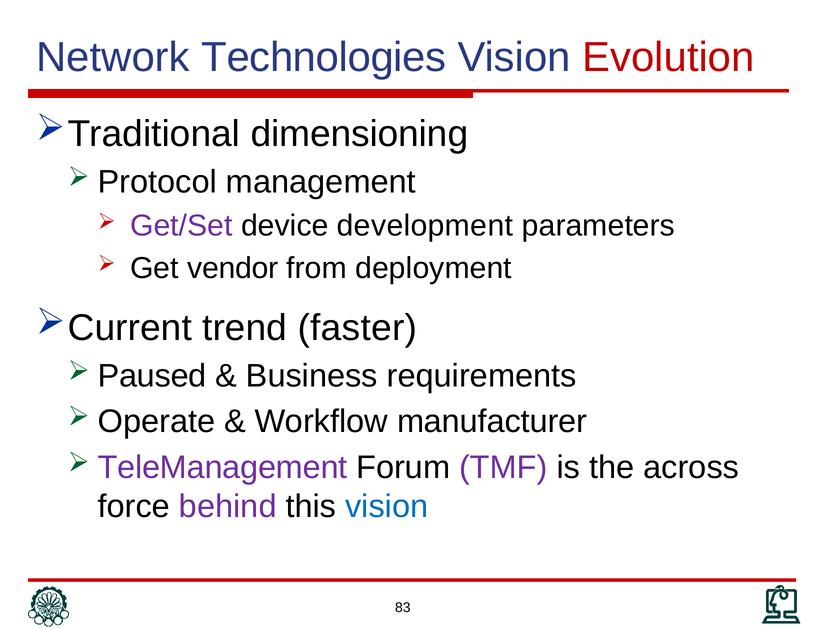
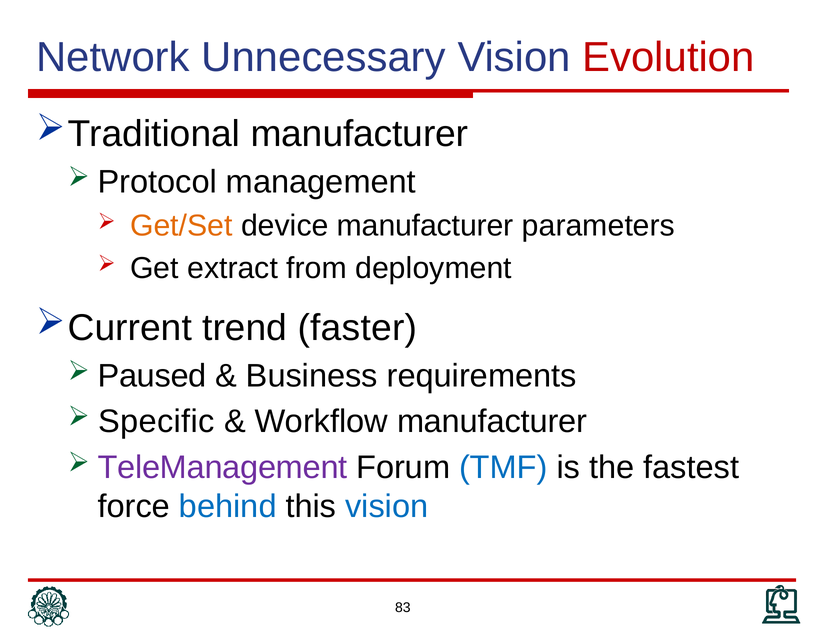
Technologies: Technologies -> Unnecessary (324, 57)
dimensioning: dimensioning -> manufacturer (359, 134)
Get/Set colour: purple -> orange (181, 226)
device development: development -> manufacturer (425, 226)
vendor: vendor -> extract (233, 268)
Operate: Operate -> Specific (156, 421)
TMF colour: purple -> blue (503, 467)
across: across -> fastest (691, 467)
behind colour: purple -> blue (228, 506)
